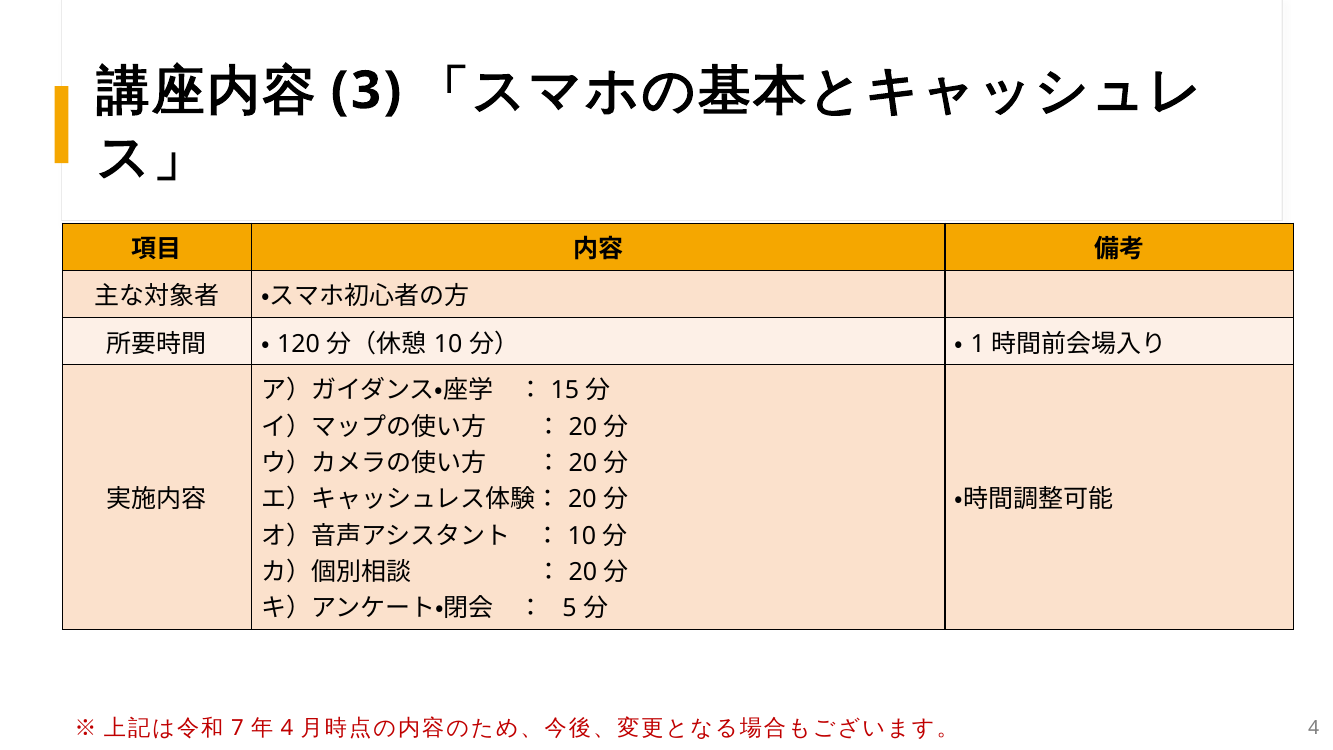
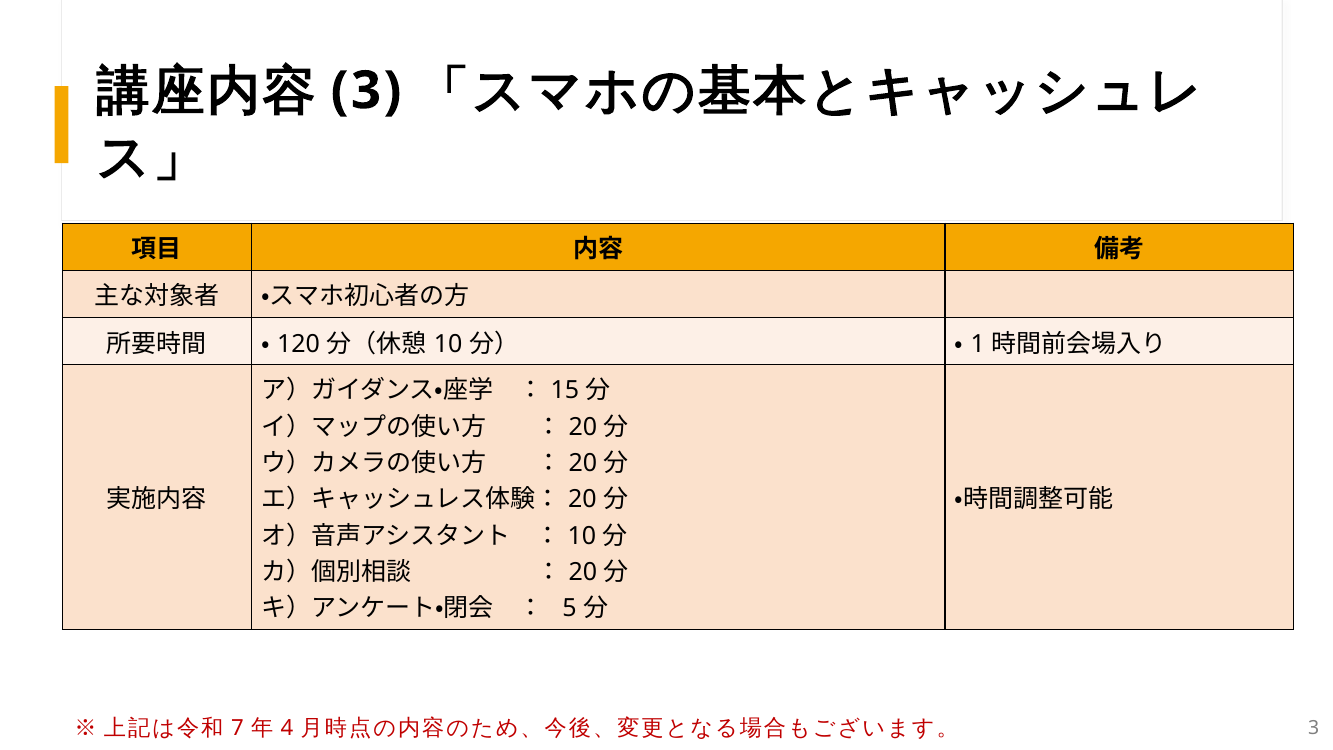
4: 4 -> 3 (1314, 728)
